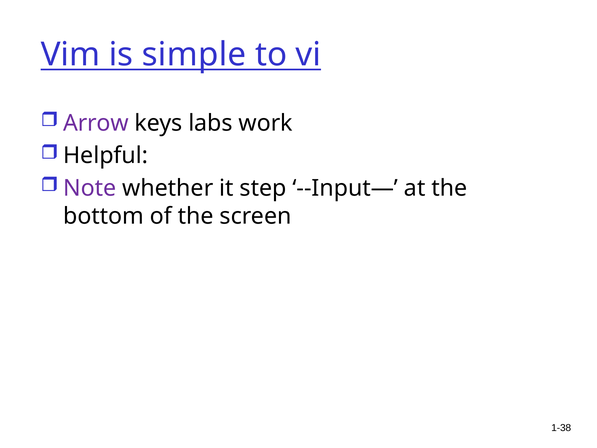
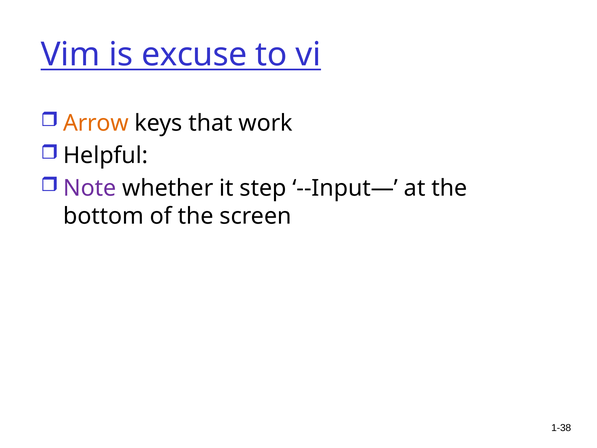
simple: simple -> excuse (194, 55)
Arrow colour: purple -> orange (96, 123)
labs: labs -> that (210, 123)
